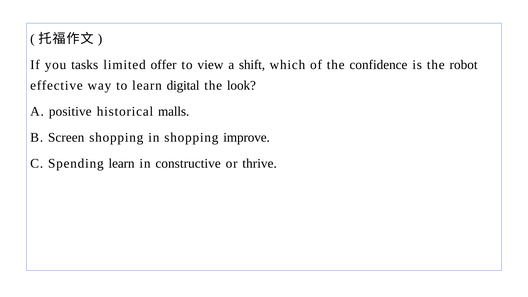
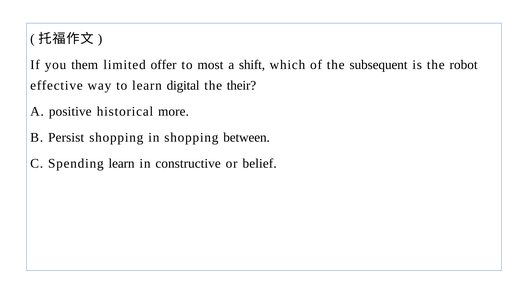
tasks: tasks -> them (85, 65)
view: view -> most (210, 65)
confidence: confidence -> subsequent (379, 65)
look: look -> their (241, 85)
malls: malls -> more (174, 111)
Screen: Screen -> Persist (66, 138)
improve: improve -> between (247, 138)
thrive: thrive -> belief (260, 164)
